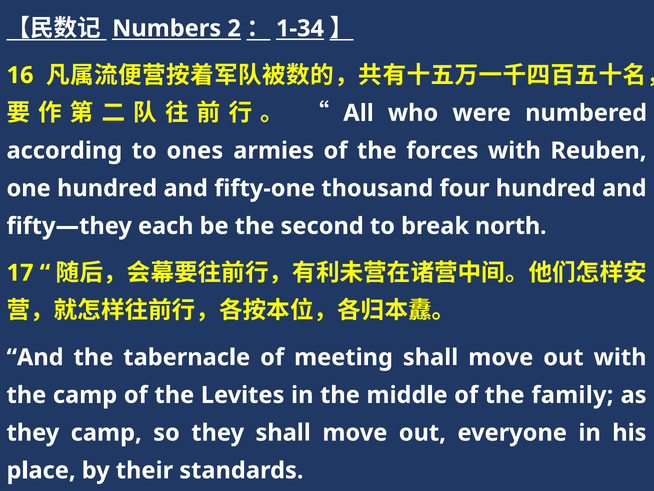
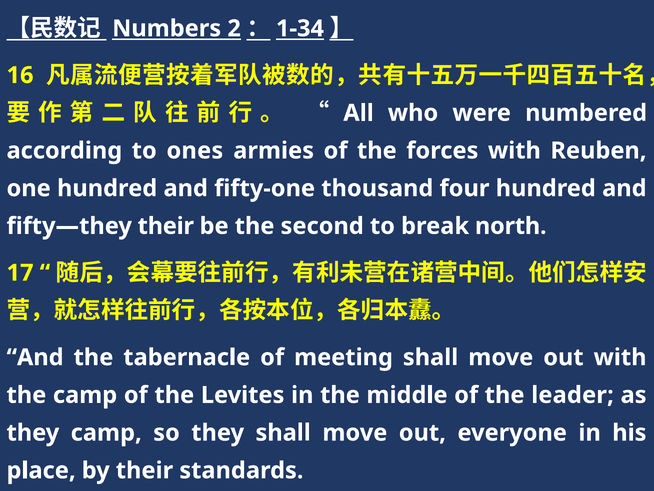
fifty—they each: each -> their (166, 226)
family: family -> leader (572, 395)
